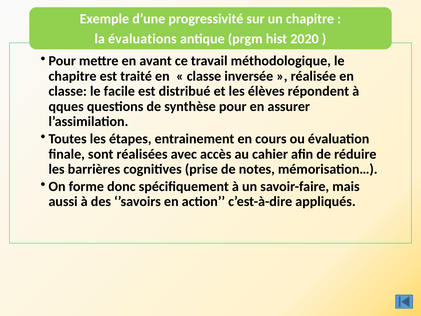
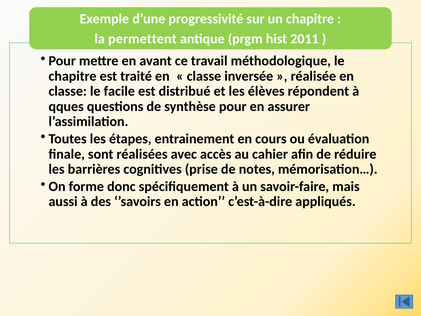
évaluations: évaluations -> permettent (142, 39)
2020: 2020 -> 2011 (305, 39)
